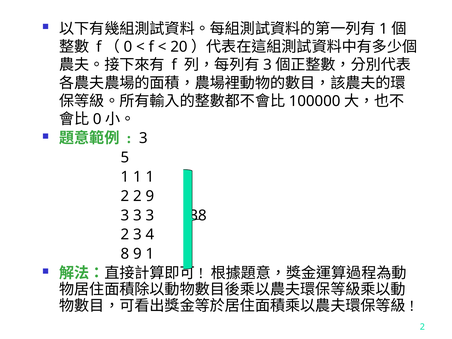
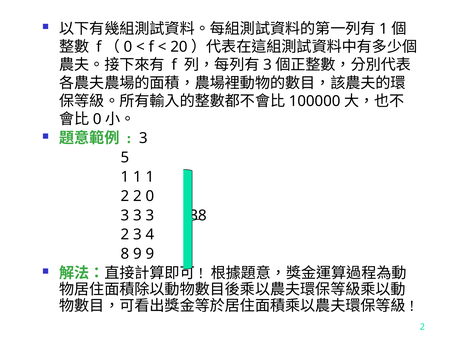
2 9: 9 -> 0 (150, 196)
9 1: 1 -> 9 (150, 254)
